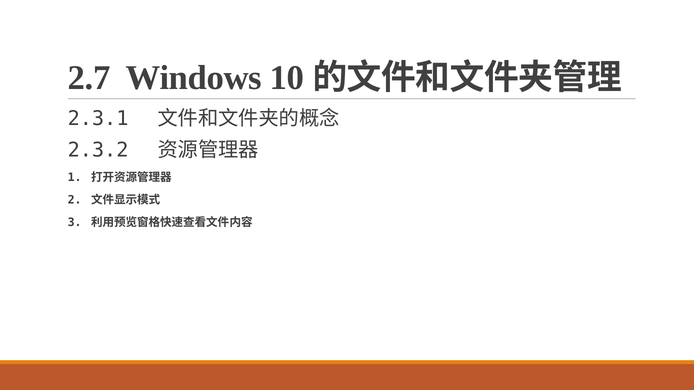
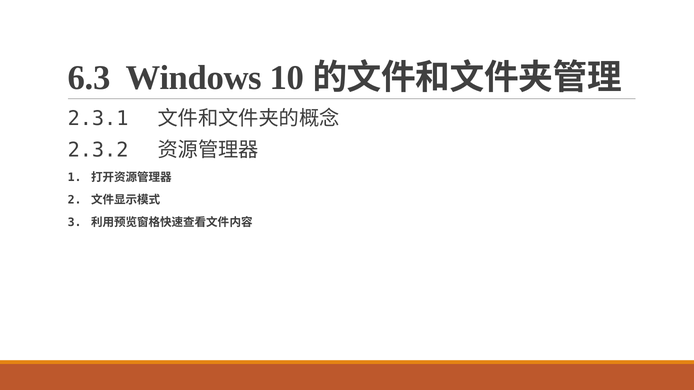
2.7: 2.7 -> 6.3 (89, 78)
